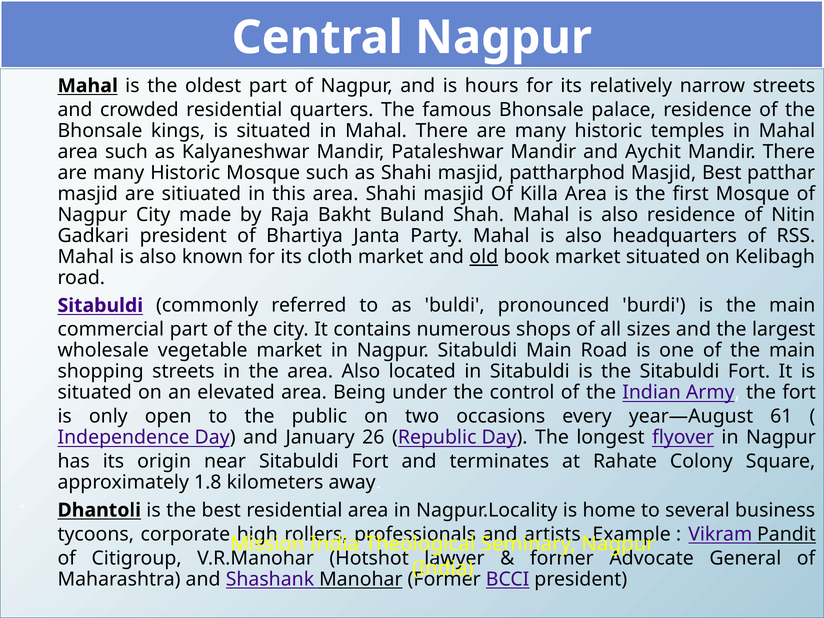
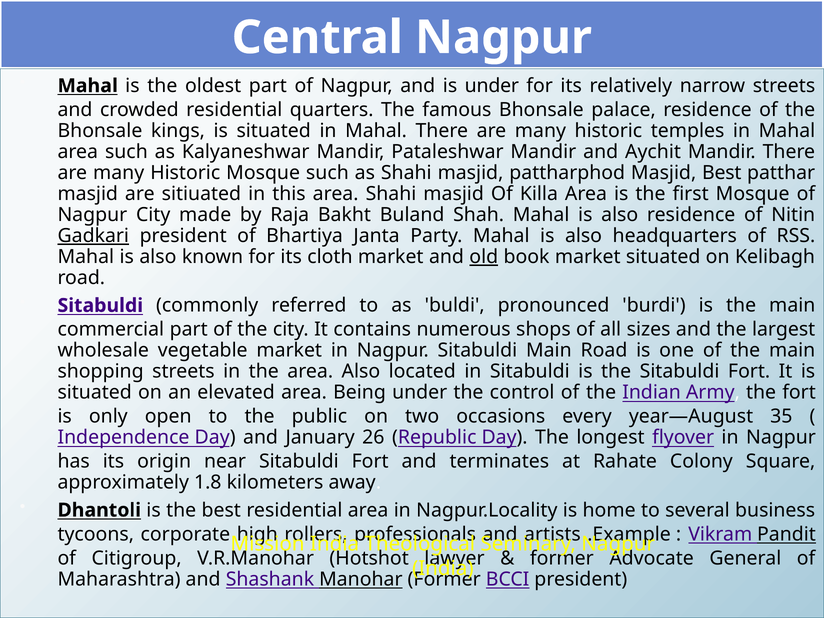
is hours: hours -> under (492, 86)
Gadkari underline: none -> present (93, 236)
61: 61 -> 35 (781, 417)
